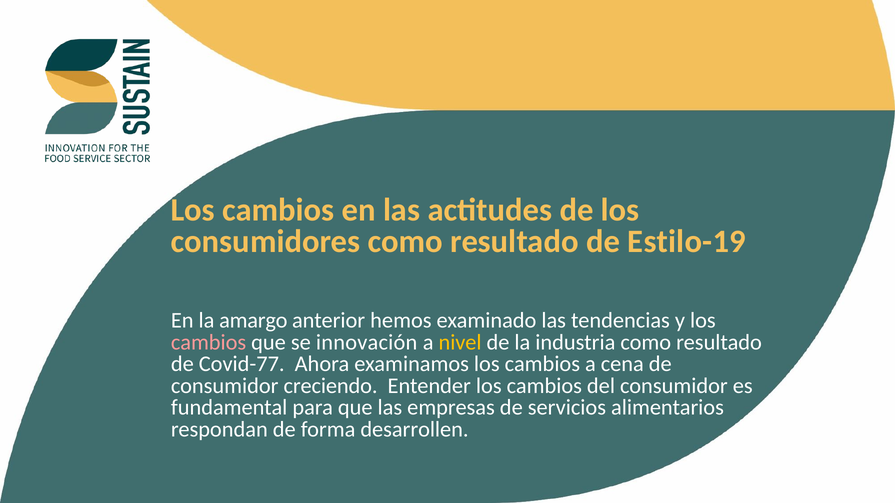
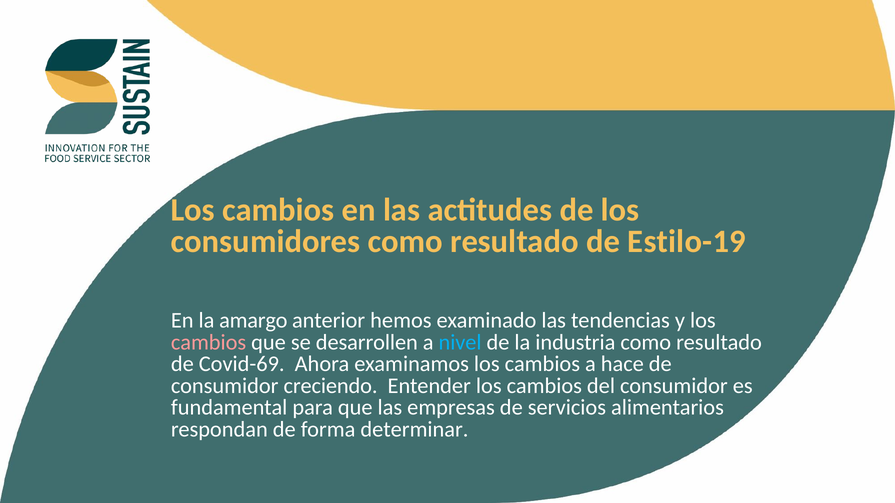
innovación: innovación -> desarrollen (367, 343)
nivel colour: yellow -> light blue (460, 343)
Covid-77: Covid-77 -> Covid-69 (242, 364)
cena: cena -> hace (622, 364)
desarrollen: desarrollen -> determinar (414, 430)
